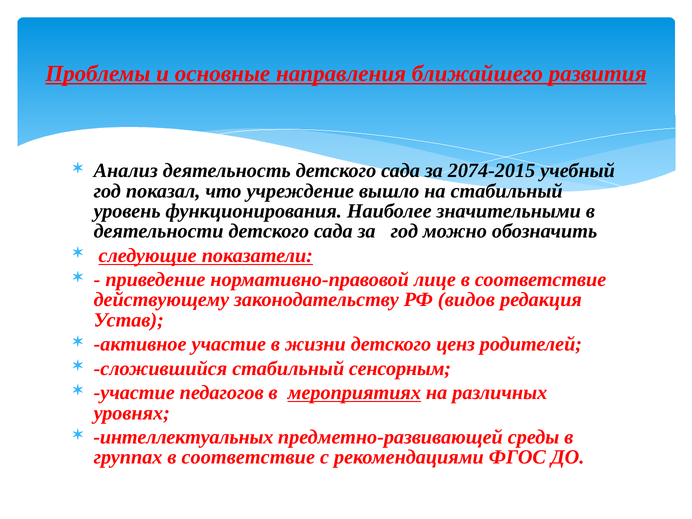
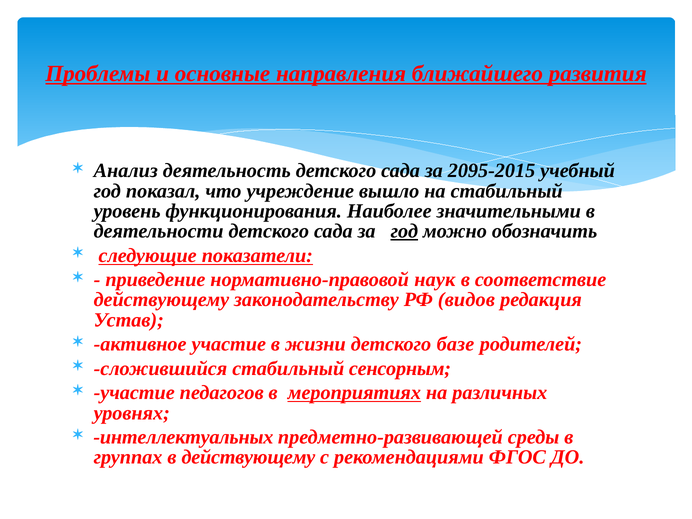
2074-2015: 2074-2015 -> 2095-2015 (492, 171)
год underline: none -> present (404, 231)
лице: лице -> наук (435, 280)
ценз: ценз -> базе (455, 344)
группах в соответствие: соответствие -> действующему (248, 457)
